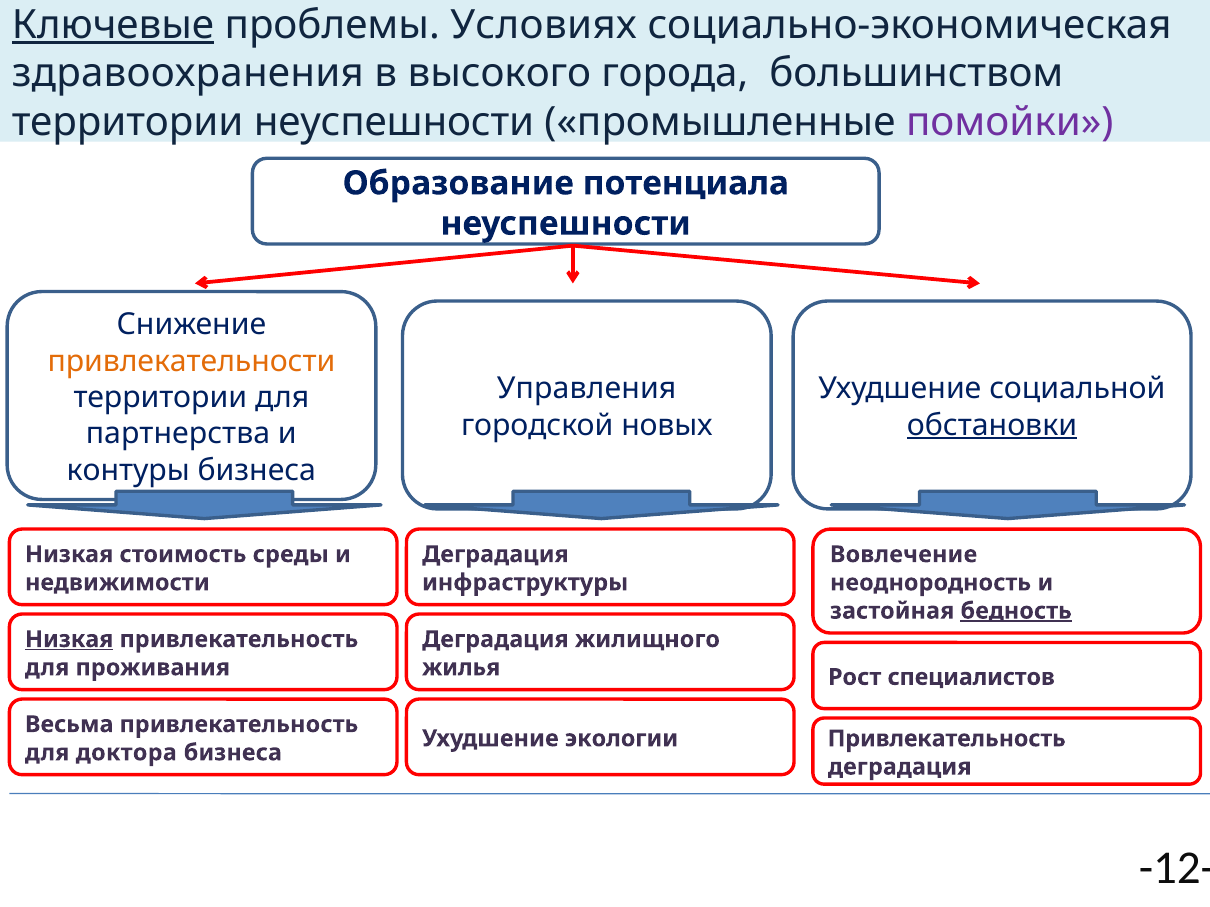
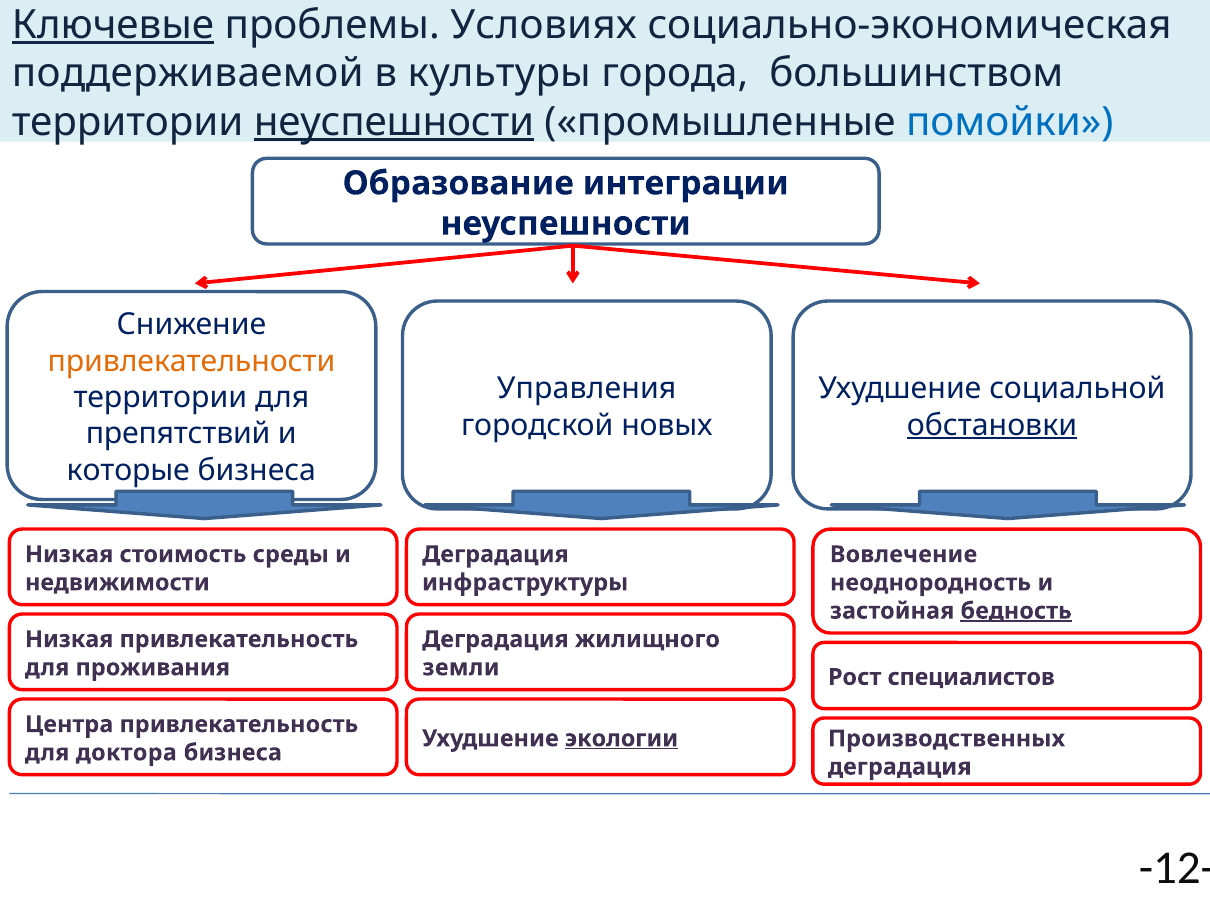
здравоохранения: здравоохранения -> поддерживаемой (188, 74)
высокого: высокого -> культуры (499, 74)
неуспешности underline: none -> present (394, 122)
помойки colour: purple -> blue (1010, 122)
потенциала: потенциала -> интеграции (686, 183)
партнерства: партнерства -> препятствий (178, 434)
контуры: контуры -> которые (128, 470)
Низкая underline: present -> none (69, 640)
жилья: жилья -> земли (461, 668)
Весьма: Весьма -> Центра (69, 725)
экологии underline: none -> present (622, 739)
Привлекательность: Привлекательность -> Производственных (947, 739)
